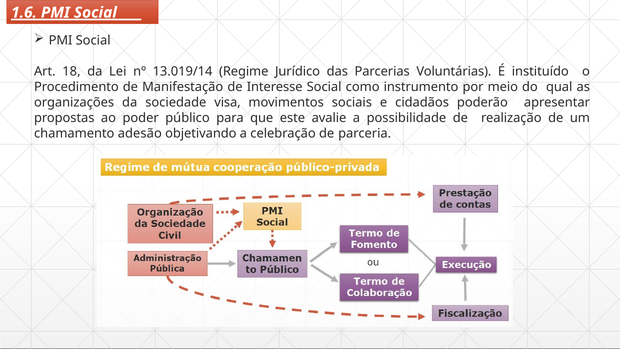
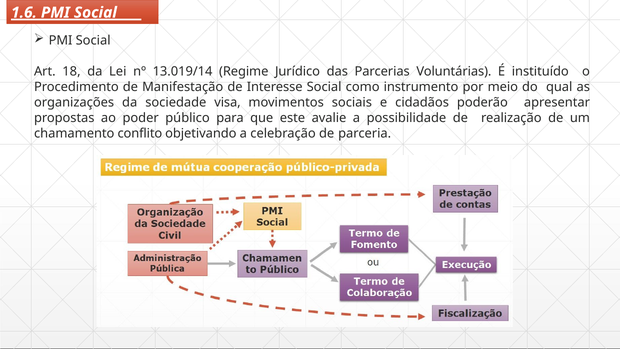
adesão: adesão -> conflito (140, 133)
